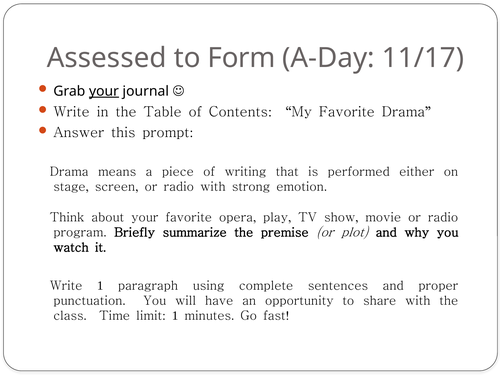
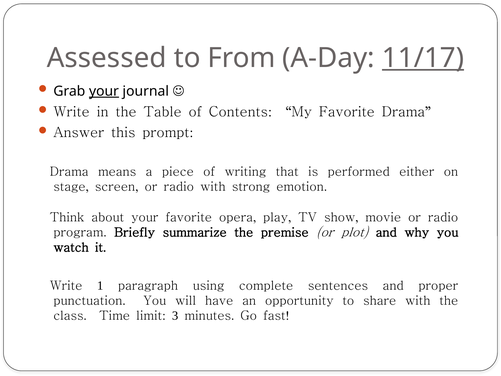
Form: Form -> From (242, 58)
11/17 underline: none -> present (423, 58)
1: 1 -> 3 (175, 315)
